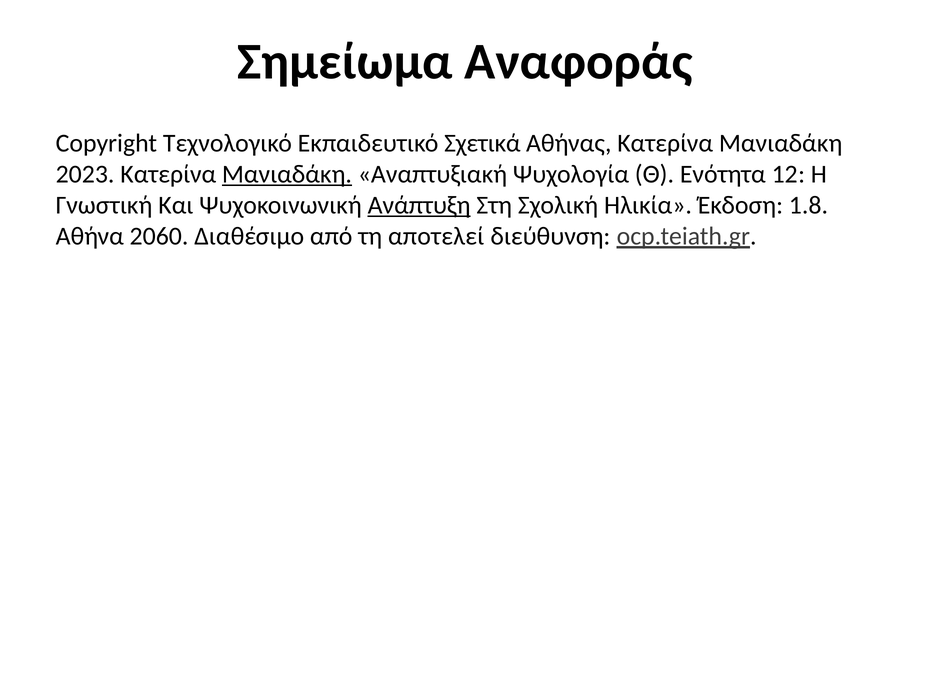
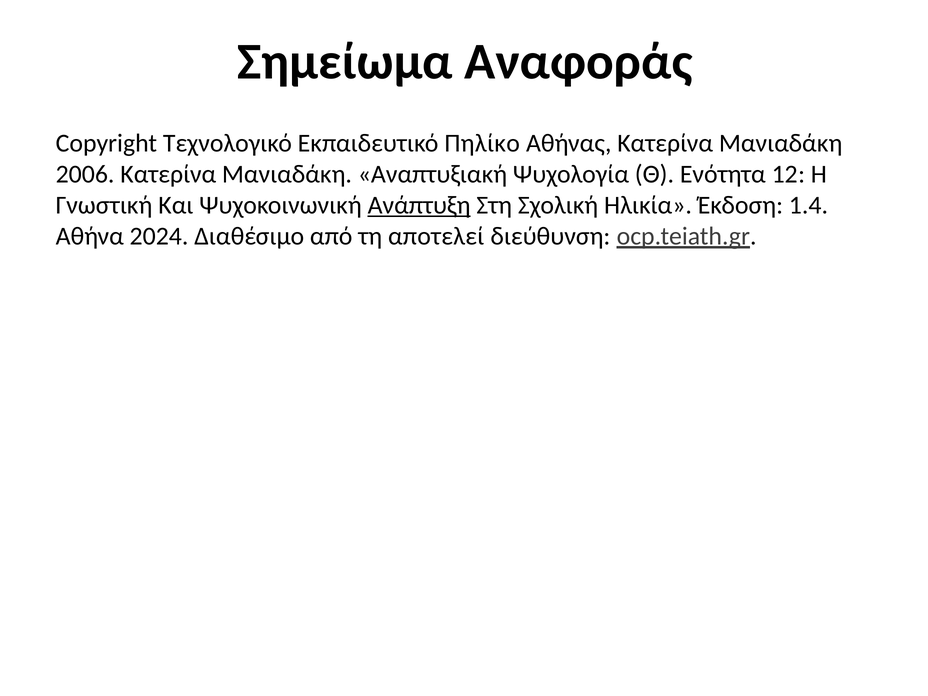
Σχετικά: Σχετικά -> Πηλίκο (482, 143)
2023: 2023 -> 2006 (85, 174)
Μανιαδάκη underline: present -> none (287, 174)
1.8: 1.8 -> 1.4 (808, 205)
2060: 2060 -> 2024 (159, 236)
